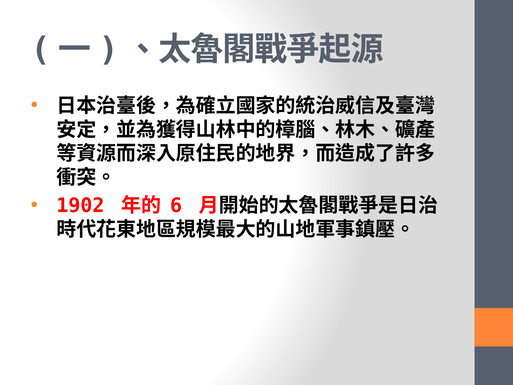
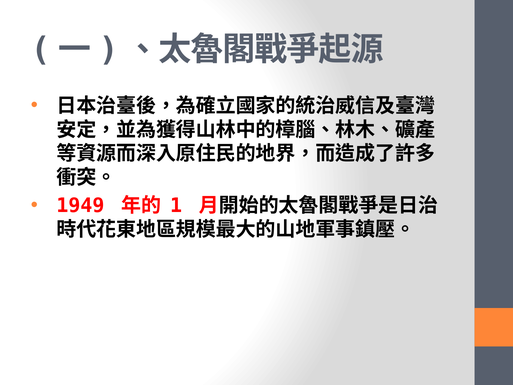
1902: 1902 -> 1949 (80, 206)
6: 6 -> 1 (176, 206)
